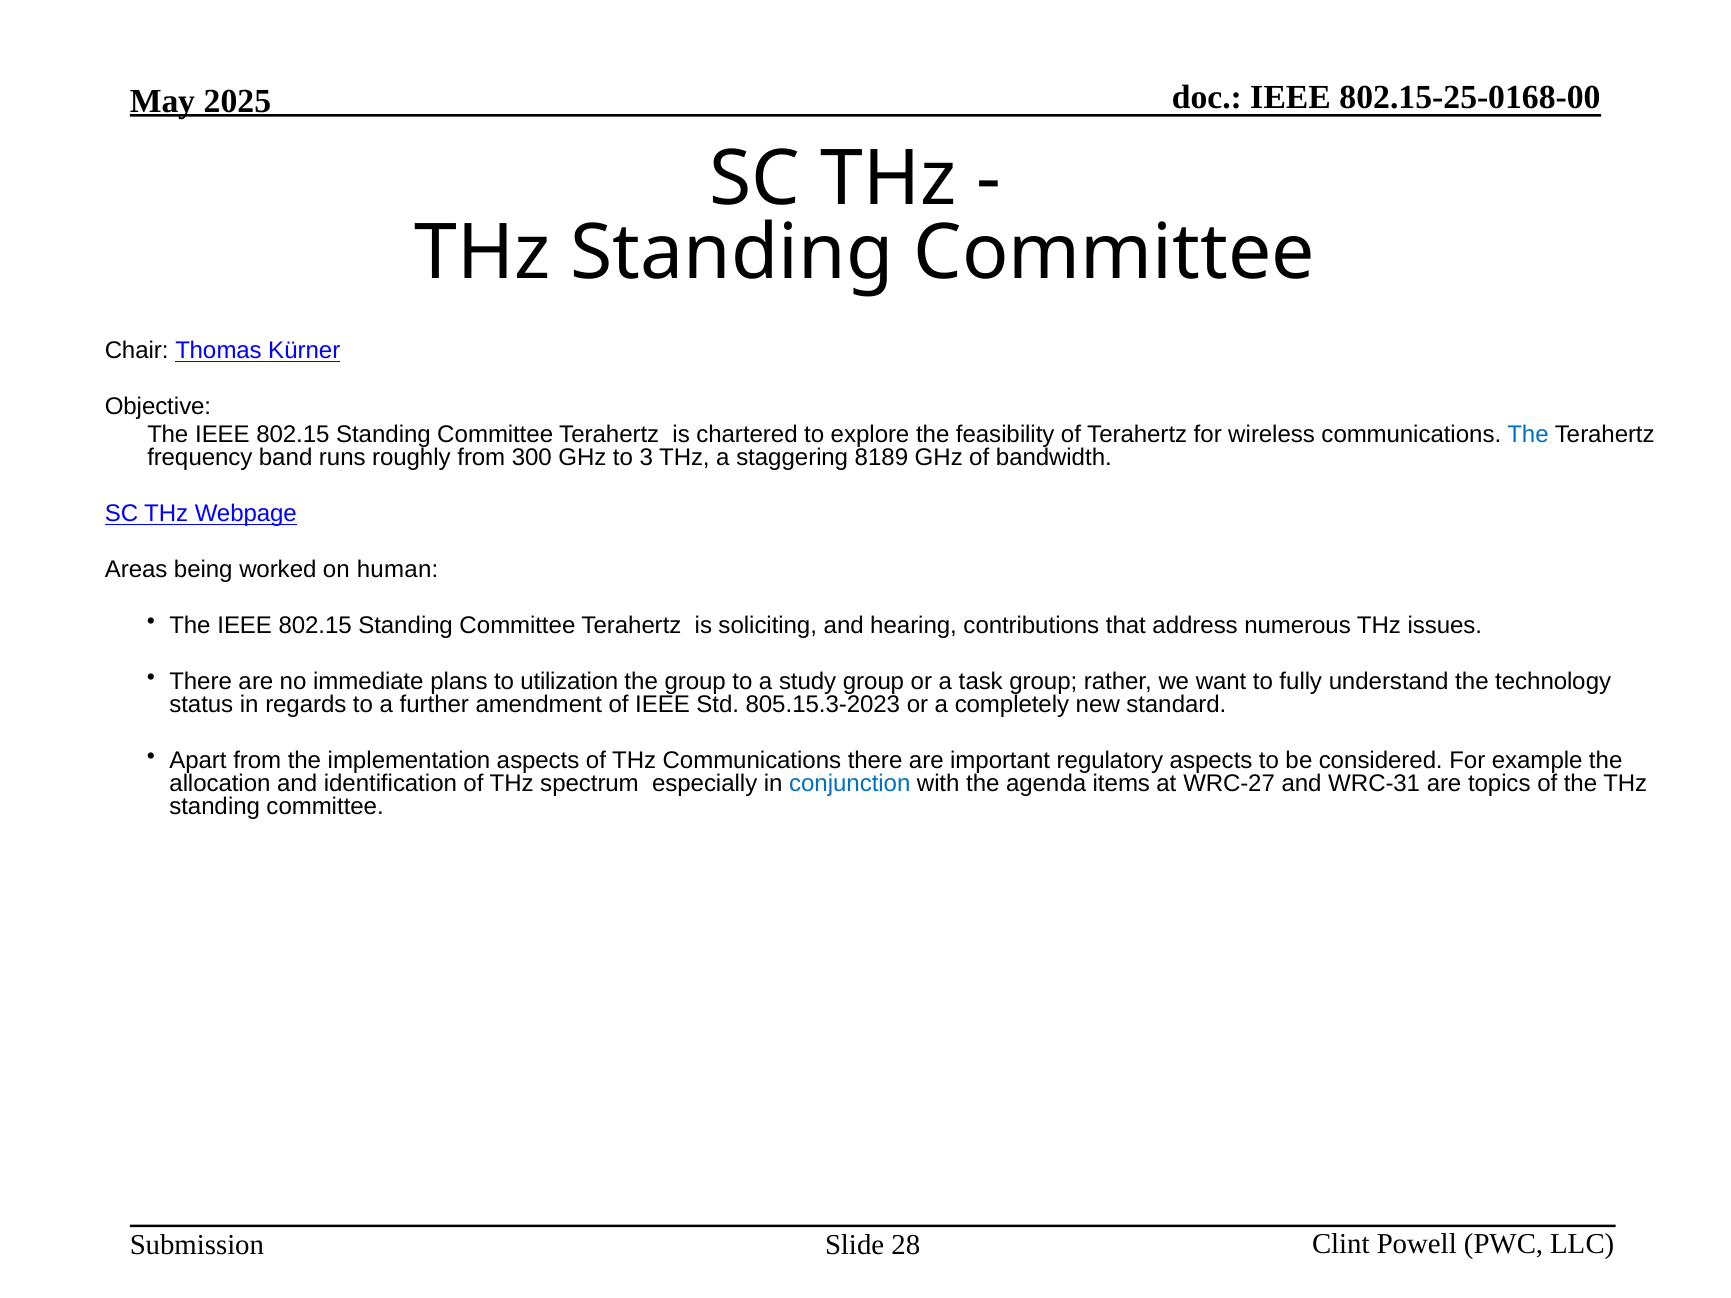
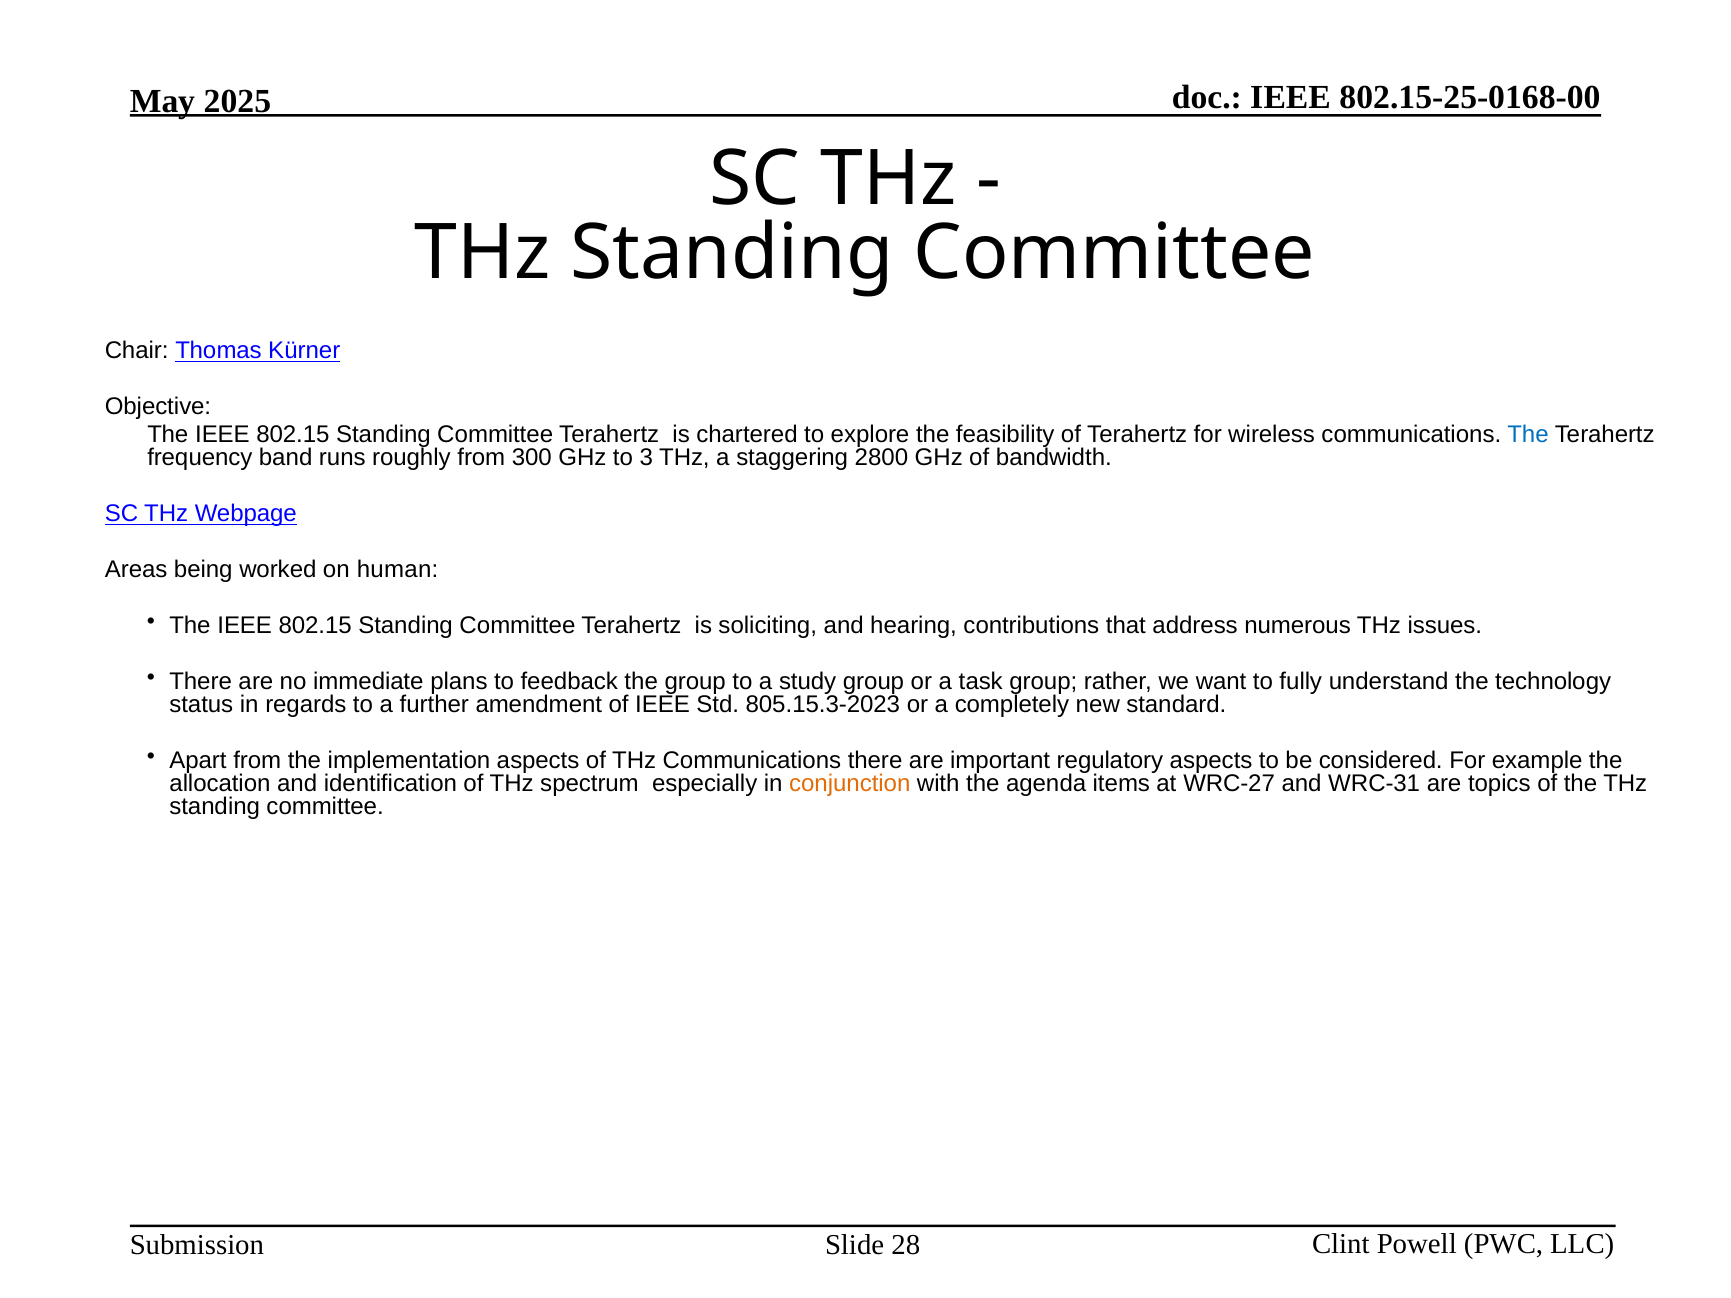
8189: 8189 -> 2800 (881, 458)
utilization: utilization -> feedback (569, 681)
conjunction colour: blue -> orange (850, 784)
